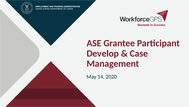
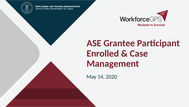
Develop: Develop -> Enrolled (103, 53)
